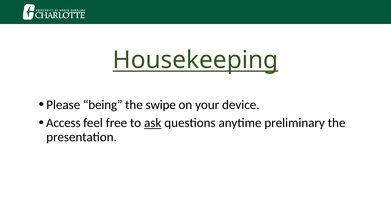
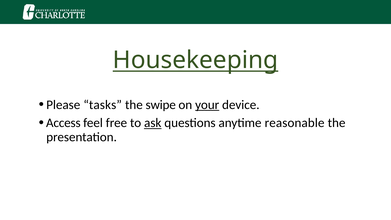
being: being -> tasks (103, 105)
your underline: none -> present (207, 105)
preliminary: preliminary -> reasonable (295, 123)
